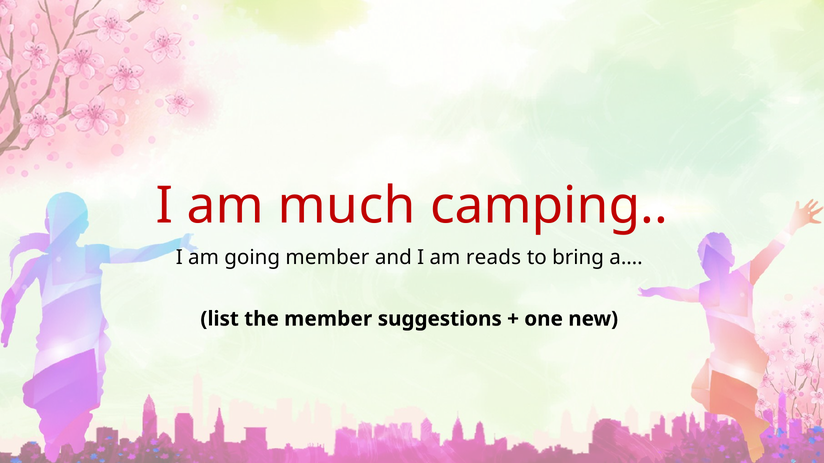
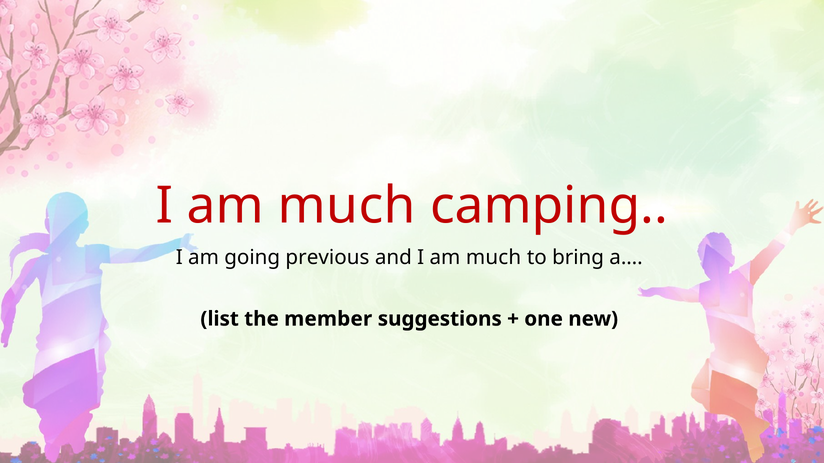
going member: member -> previous (327, 258)
and I am reads: reads -> much (494, 258)
